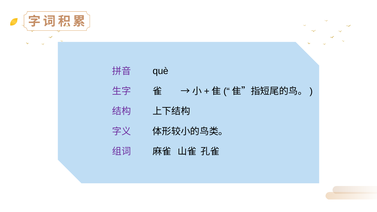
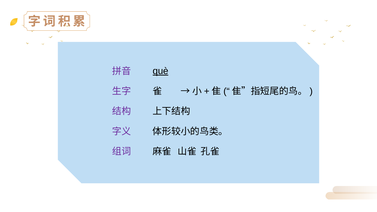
què underline: none -> present (161, 71)
